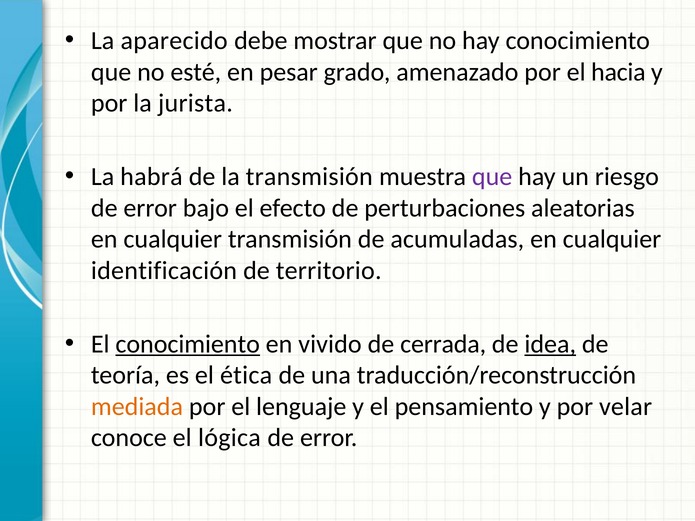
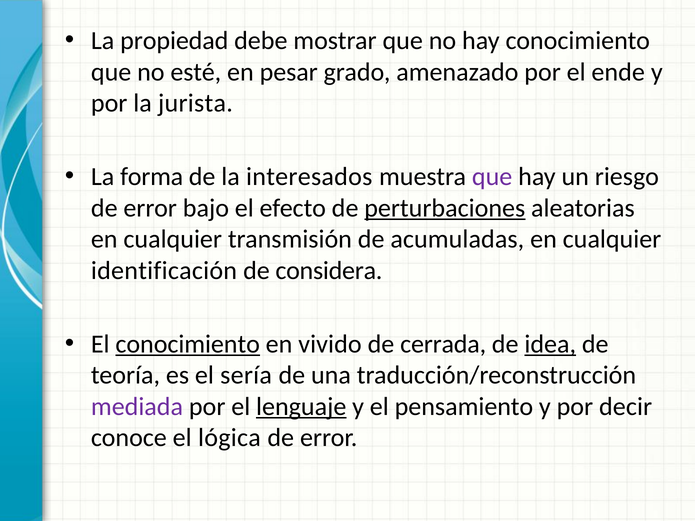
aparecido: aparecido -> propiedad (174, 41)
hacia: hacia -> ende (618, 72)
habrá: habrá -> forma (152, 177)
la transmisión: transmisión -> interesados (309, 177)
perturbaciones underline: none -> present (445, 208)
territorio: territorio -> considera (329, 271)
ética: ética -> sería (246, 375)
mediada colour: orange -> purple (137, 407)
lenguaje underline: none -> present (301, 407)
velar: velar -> decir (626, 407)
